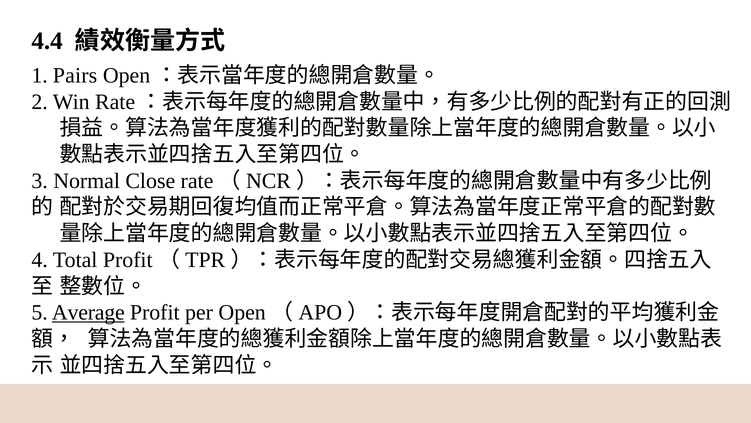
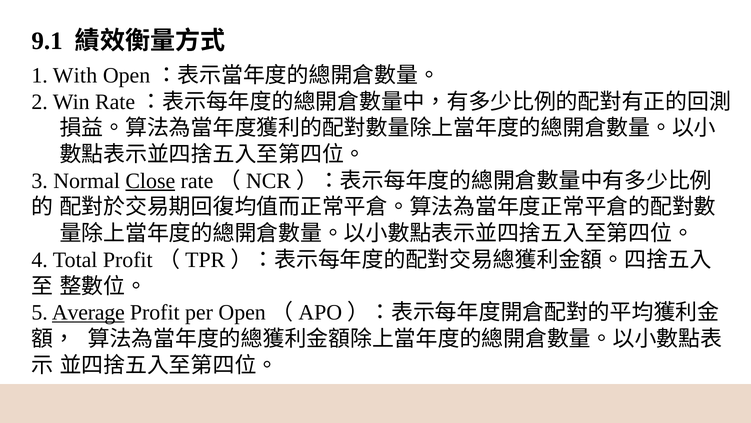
4.4: 4.4 -> 9.1 (47, 41)
Pairs: Pairs -> With (75, 75)
Close underline: none -> present (150, 181)
